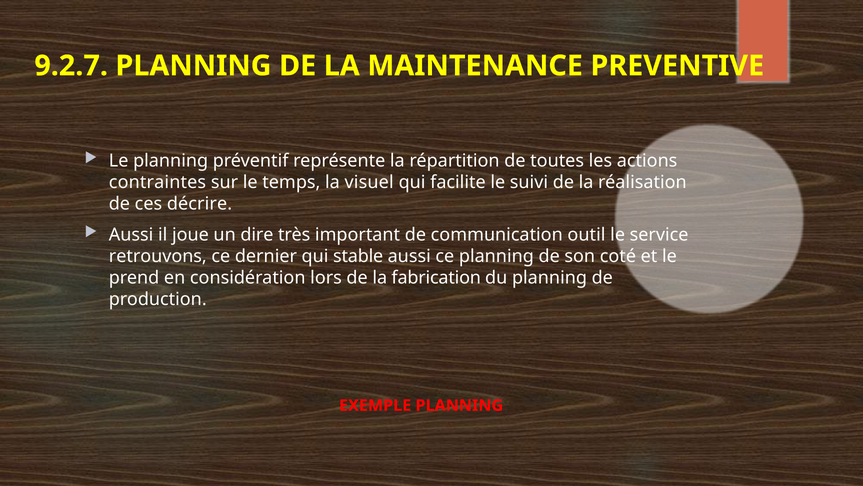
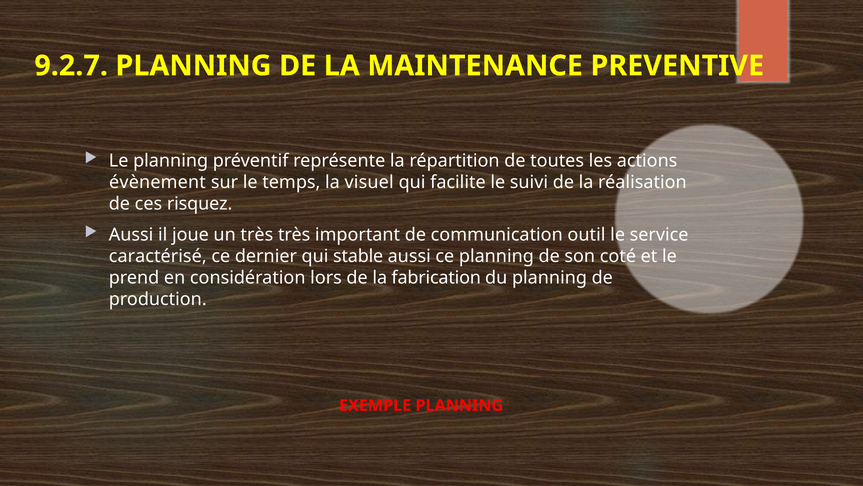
contraintes: contraintes -> évènement (157, 182)
décrire: décrire -> risquez (200, 204)
un dire: dire -> très (257, 234)
retrouvons: retrouvons -> caractérisé (158, 256)
